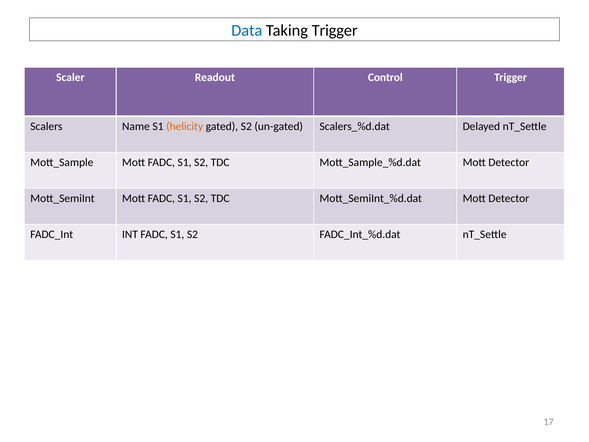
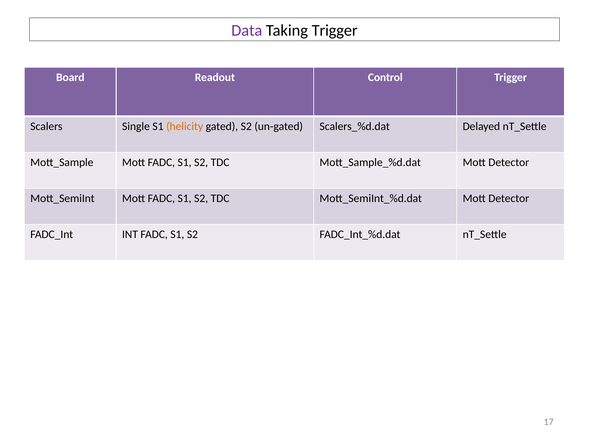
Data colour: blue -> purple (247, 30)
Scaler: Scaler -> Board (70, 77)
Name: Name -> Single (136, 126)
